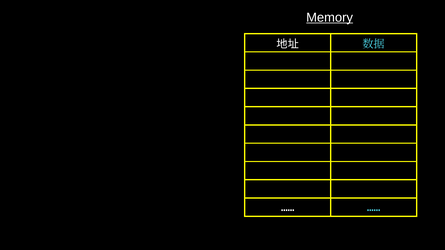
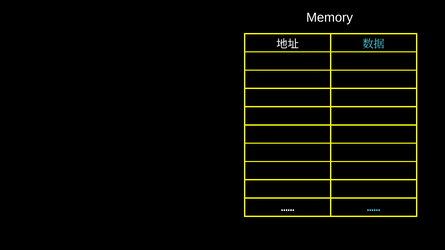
Memory underline: present -> none (330, 18)
